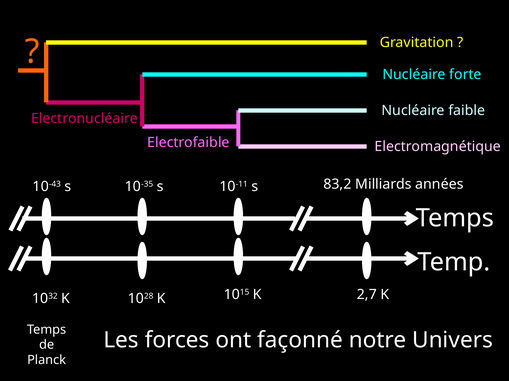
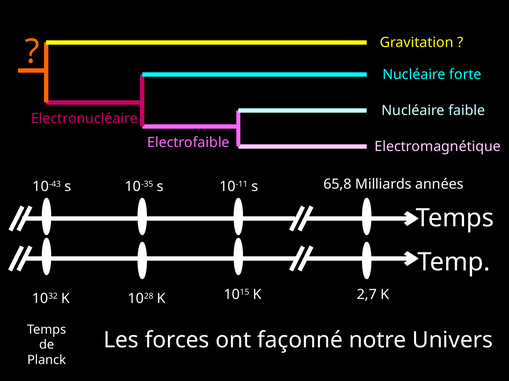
83,2: 83,2 -> 65,8 (337, 185)
